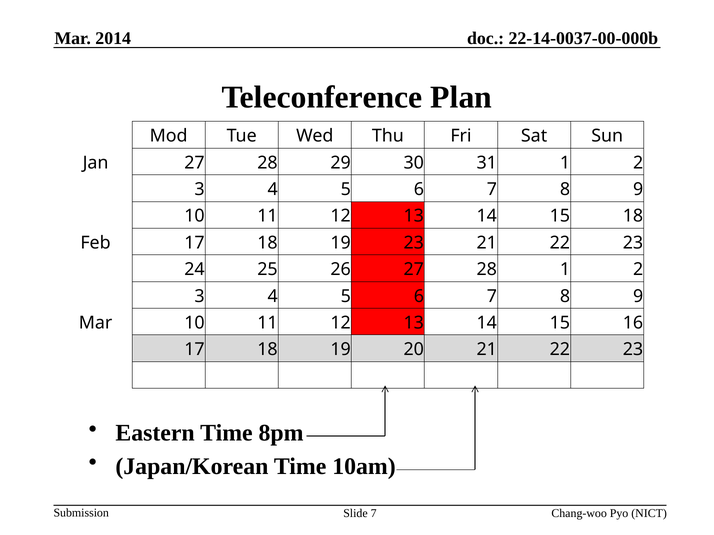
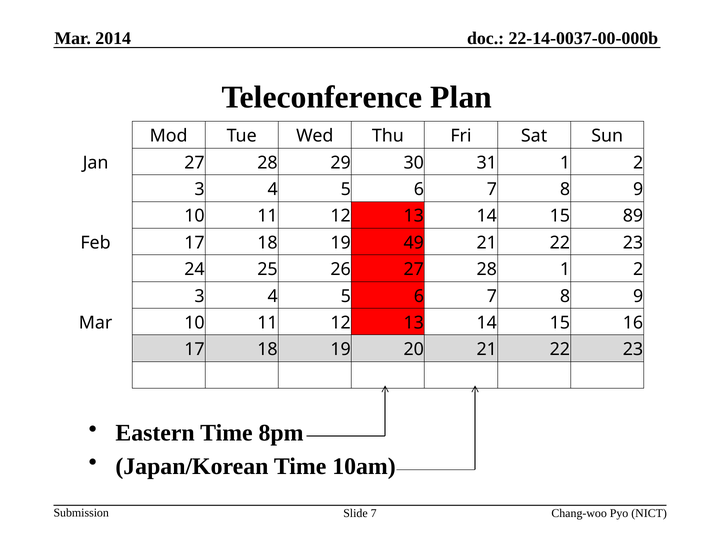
15 18: 18 -> 89 (633, 216)
19 23: 23 -> 49 (414, 243)
